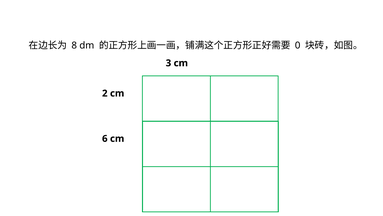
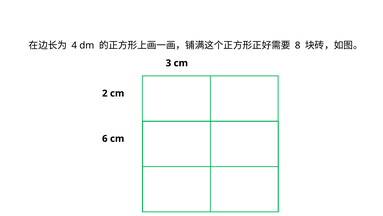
8: 8 -> 4 (74, 45)
0: 0 -> 8 (298, 45)
